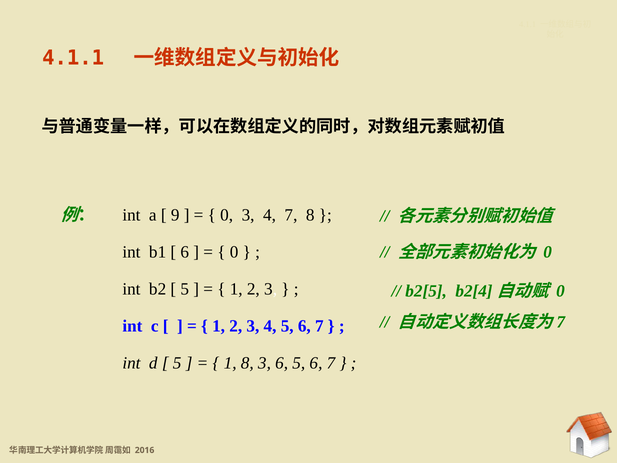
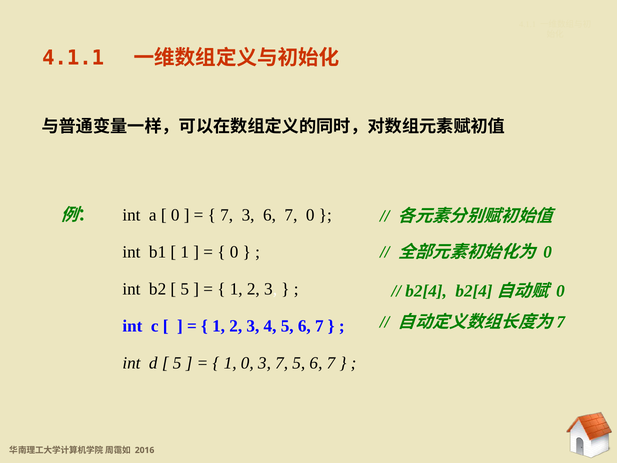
9: 9 -> 0 (175, 215)
0: 0 -> 7 (227, 215)
4: 4 -> 6 (269, 215)
7 8: 8 -> 0 (310, 215)
6: 6 -> 1 (185, 252)
b2[5: b2[5 -> b2[4 (426, 291)
1 8: 8 -> 0 (247, 363)
3 6: 6 -> 7 (282, 363)
